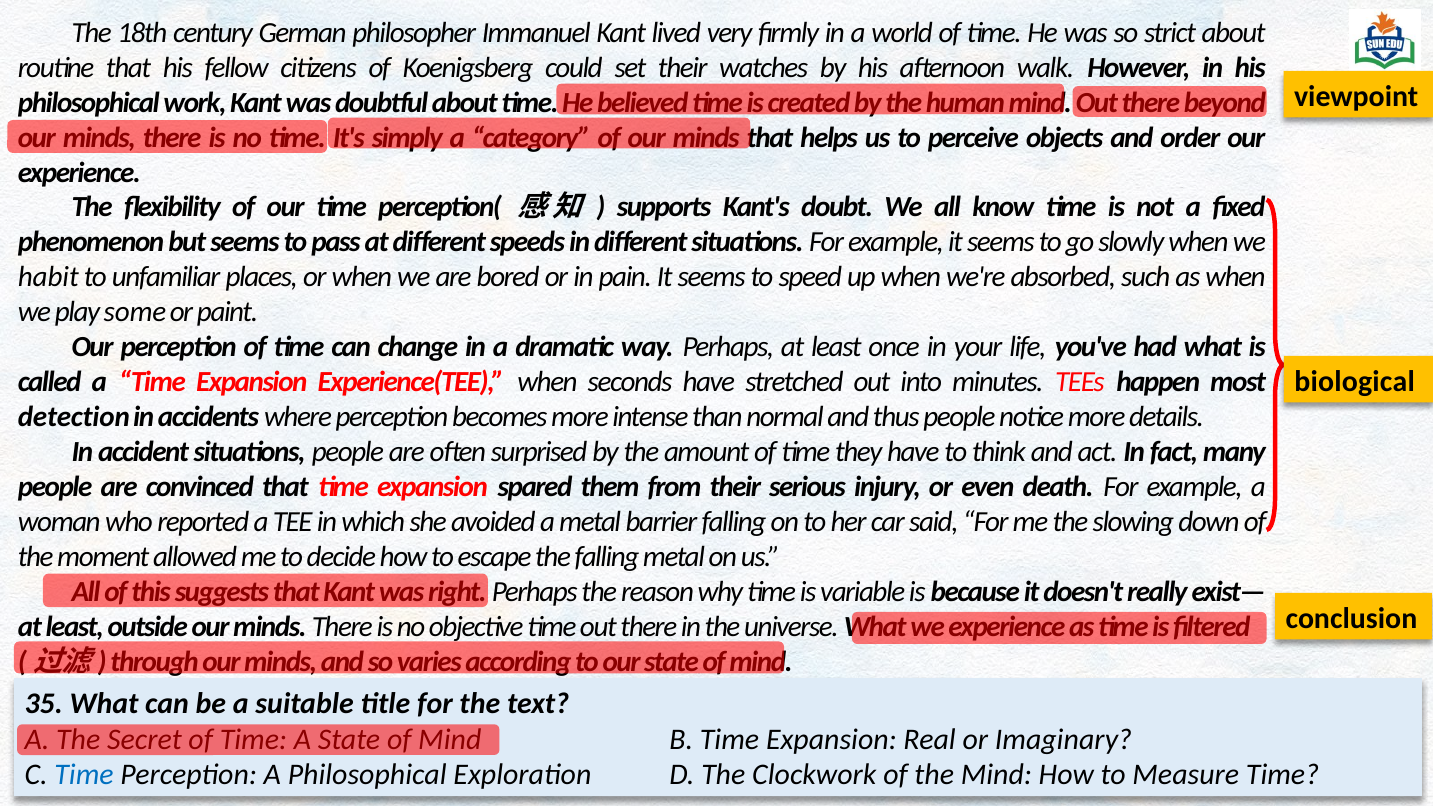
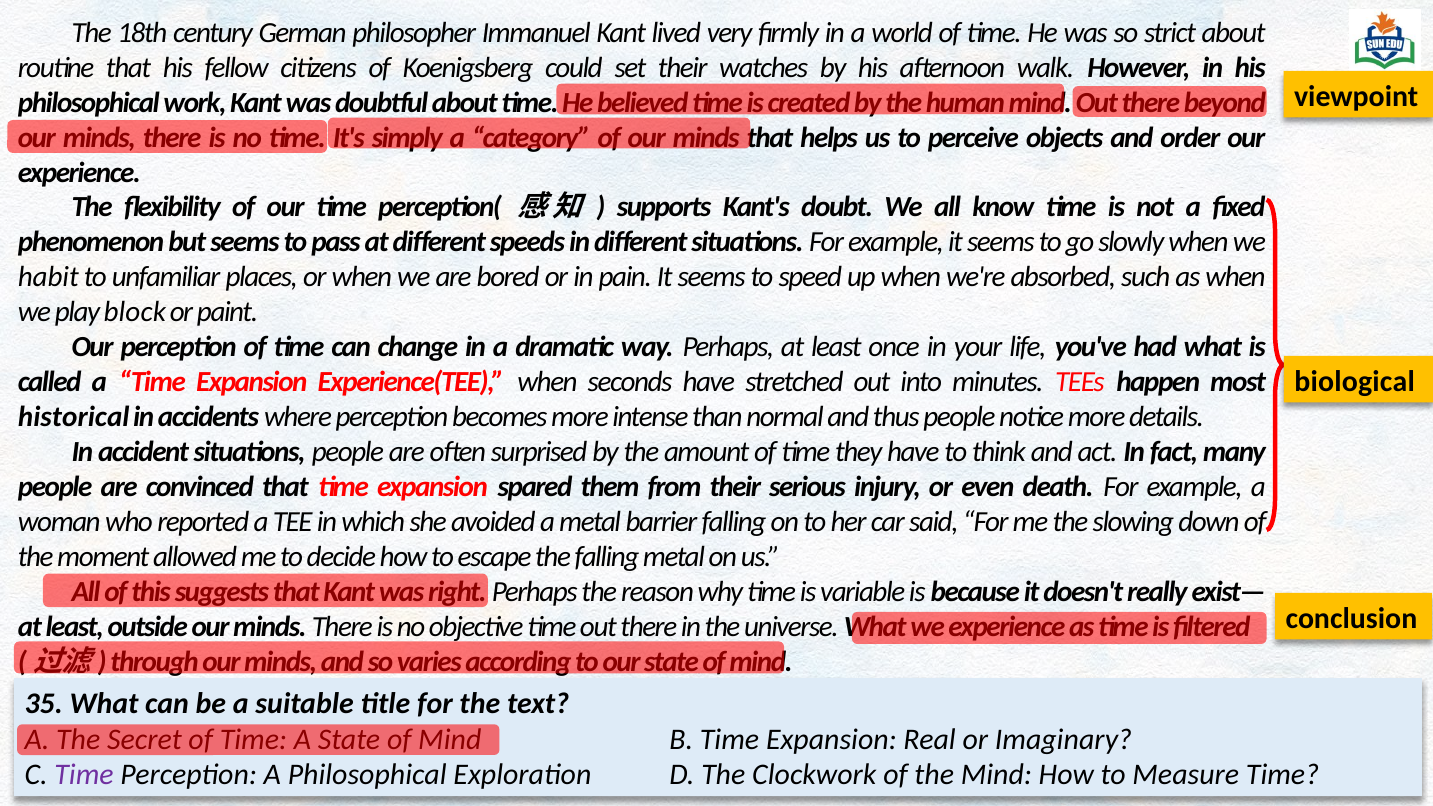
some: some -> block (135, 312)
detection: detection -> historical (74, 417)
Time colour: blue -> purple (84, 775)
